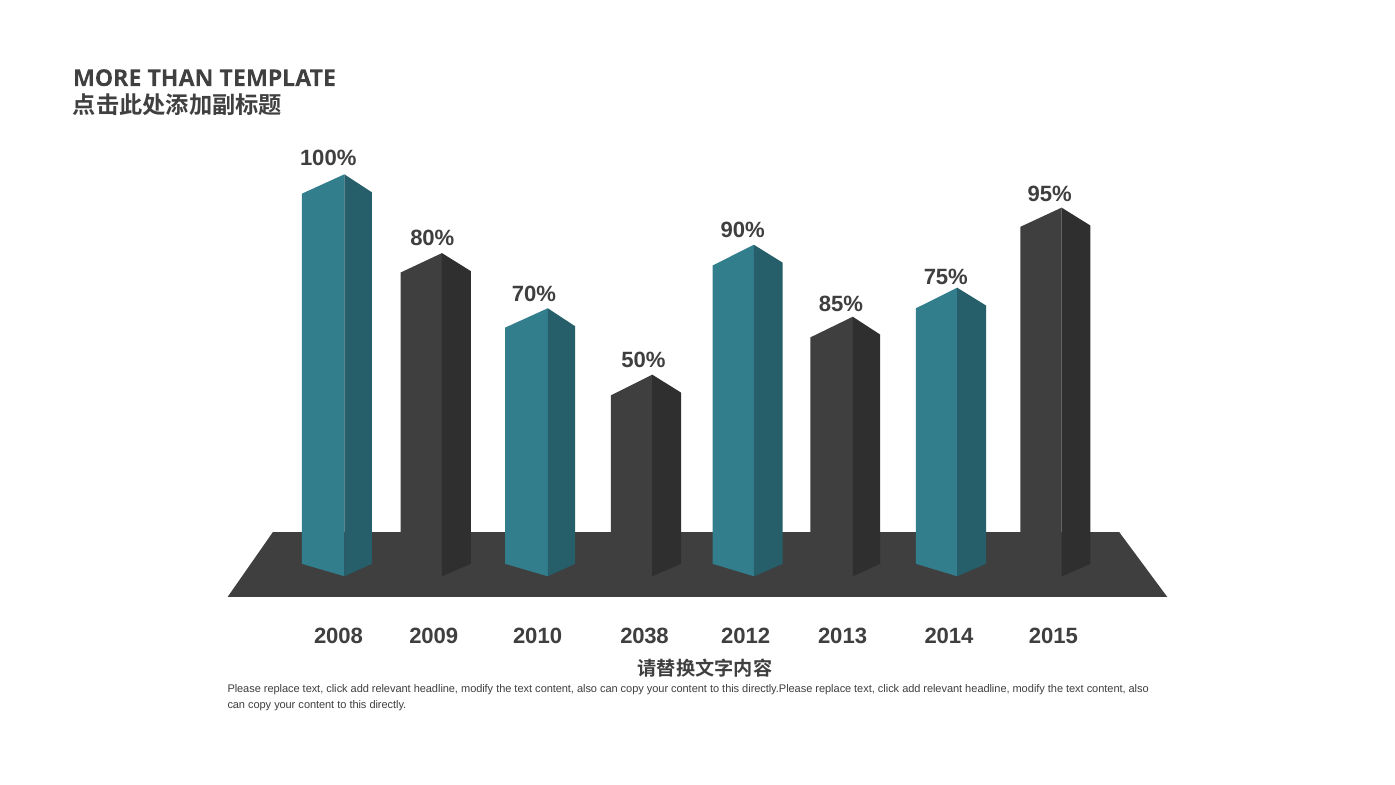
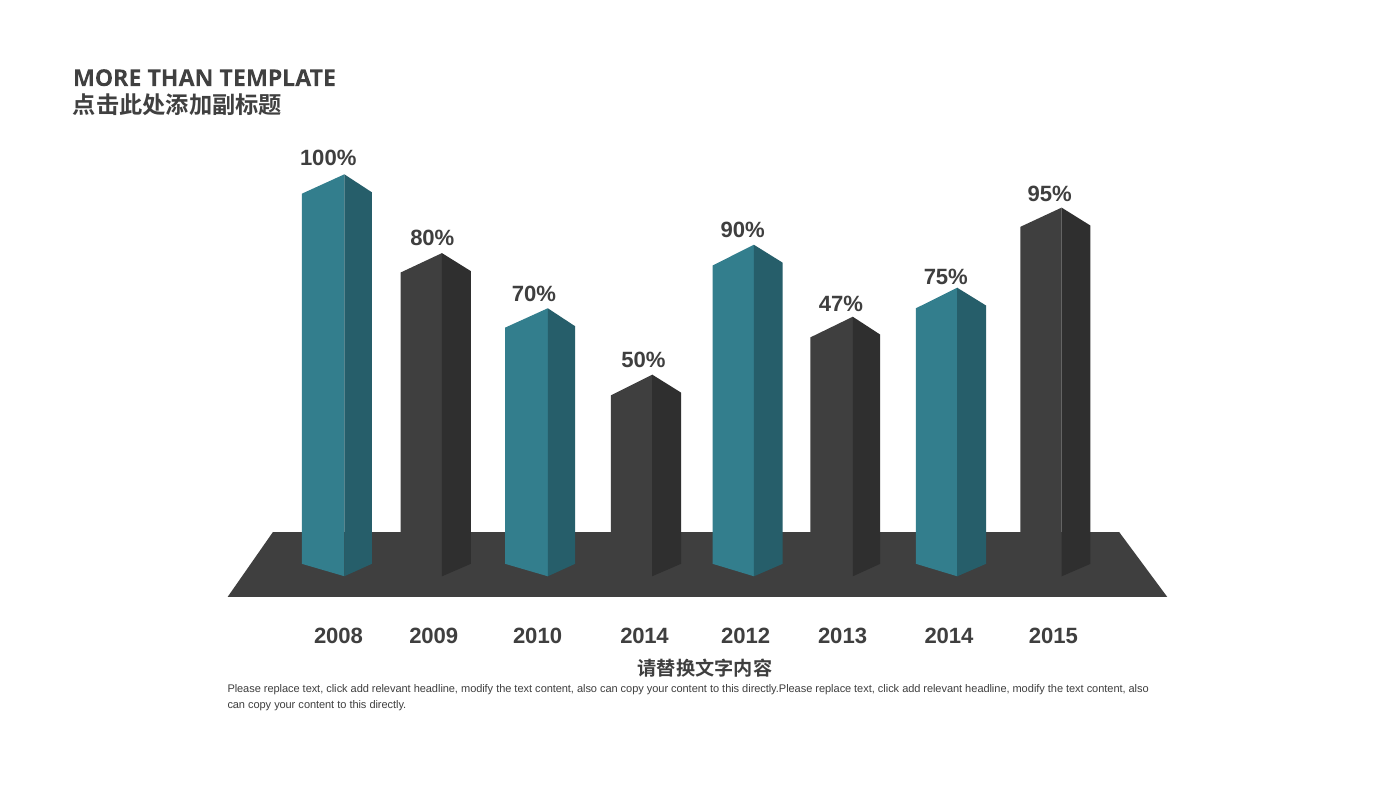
85%: 85% -> 47% (841, 304)
2009 2038: 2038 -> 2014 (645, 636)
